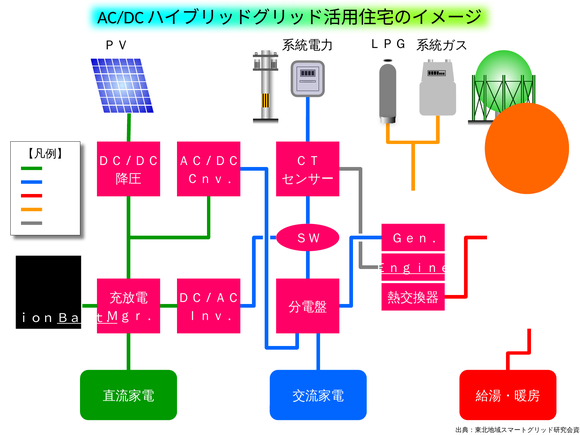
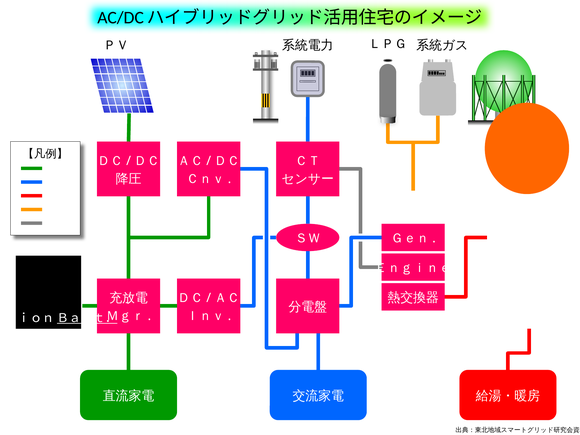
Ｅｎｇｉｎｅ underline: present -> none (413, 268)
